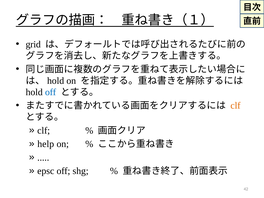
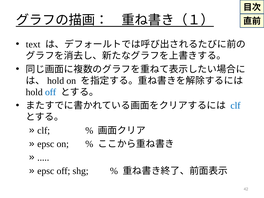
grid: grid -> text (33, 44)
clf colour: orange -> blue (235, 106)
help: help -> epsc (46, 144)
